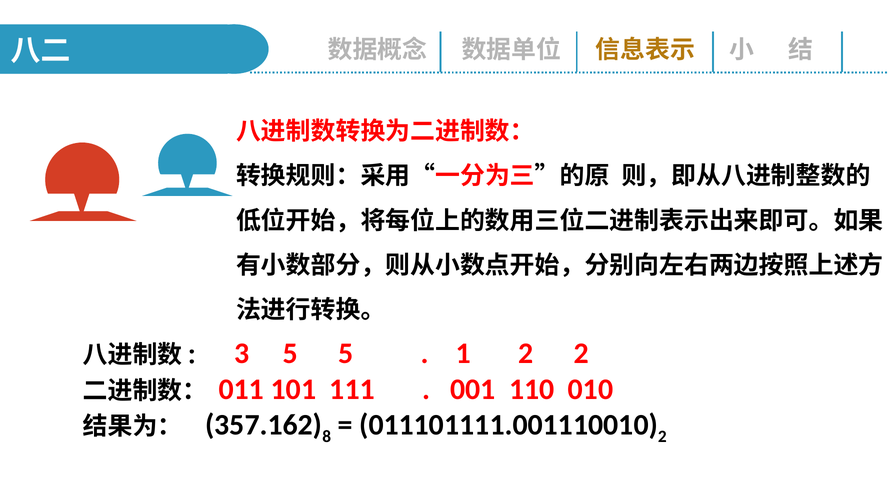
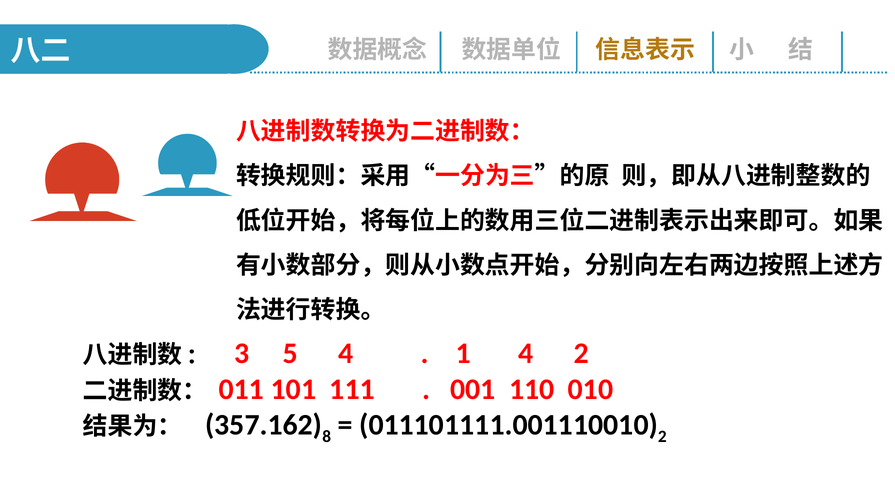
5 5: 5 -> 4 (346, 354)
1 2: 2 -> 4 (526, 354)
